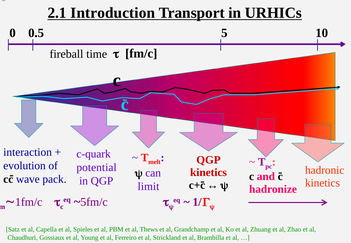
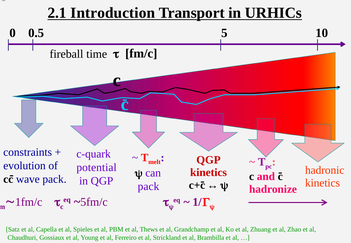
interaction: interaction -> constraints (28, 152)
limit: limit -> pack (149, 186)
